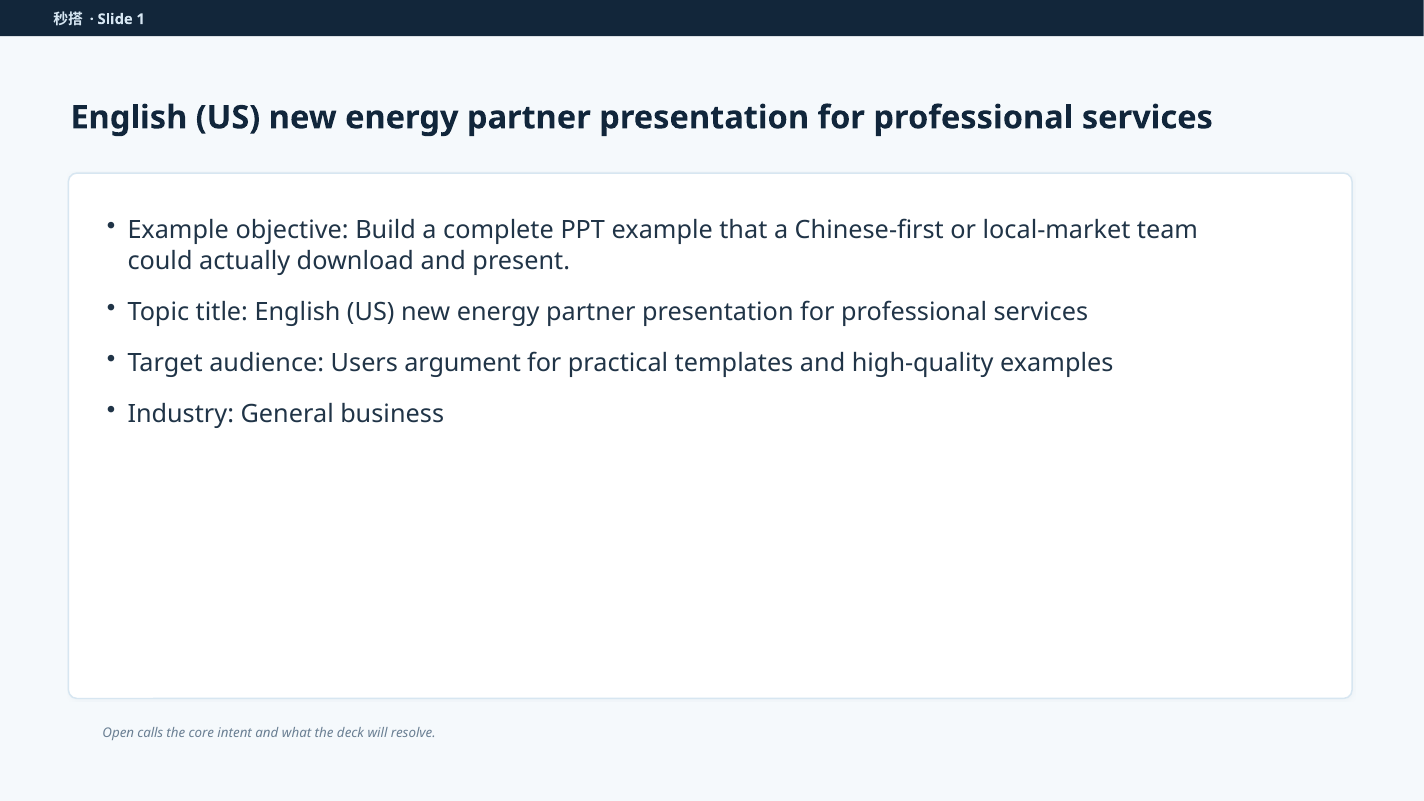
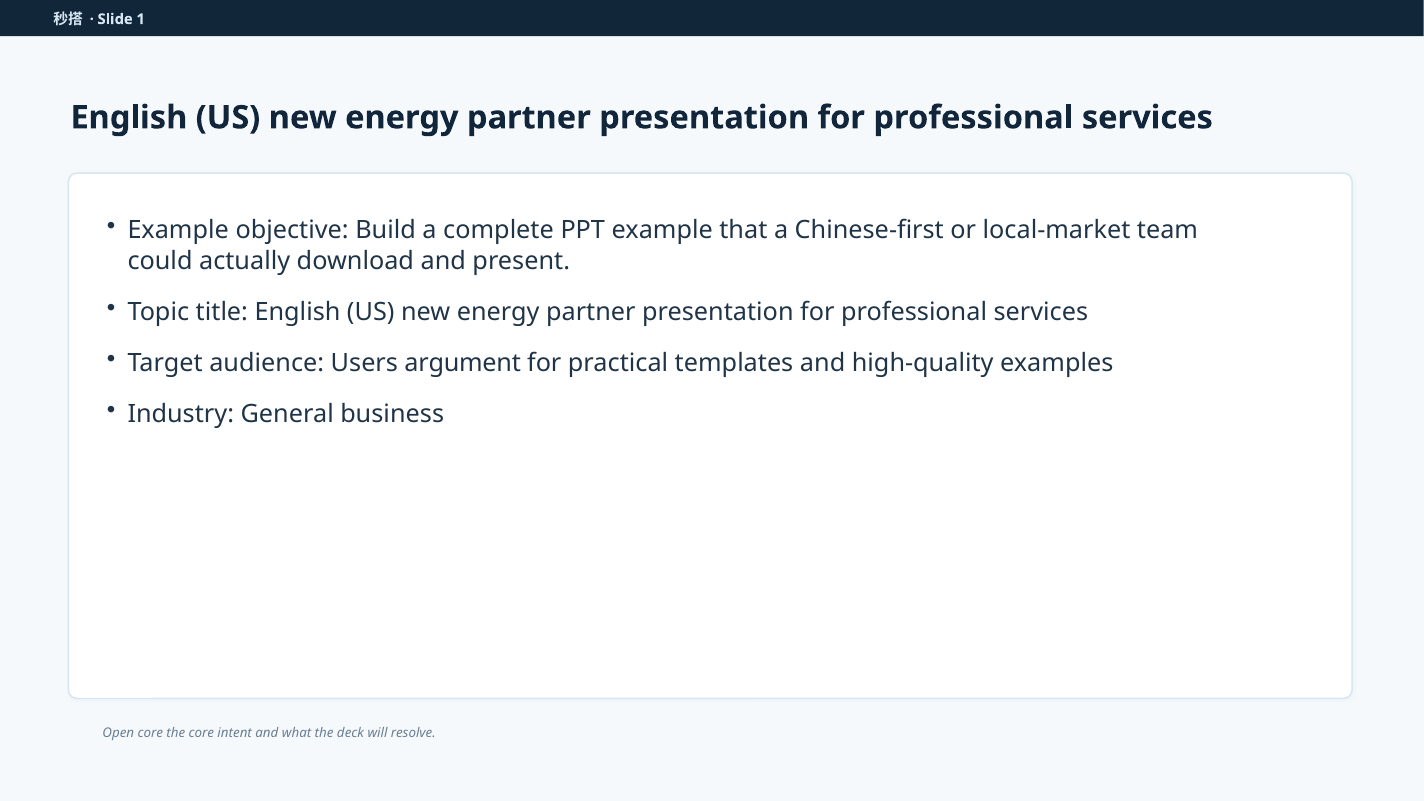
Open calls: calls -> core (150, 734)
